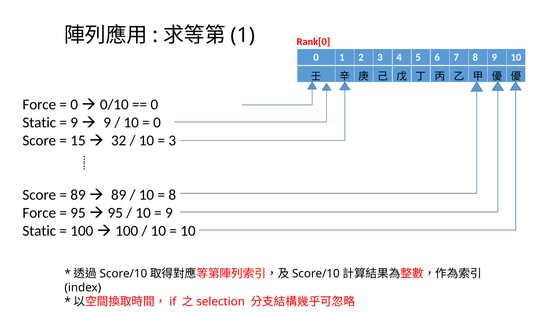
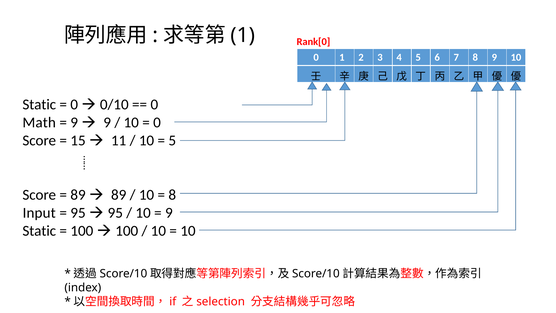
Force: Force -> Static (39, 104)
Static: Static -> Math (39, 122)
32: 32 -> 11 (119, 141)
3: 3 -> 5 (172, 141)
Force: Force -> Input (39, 213)
